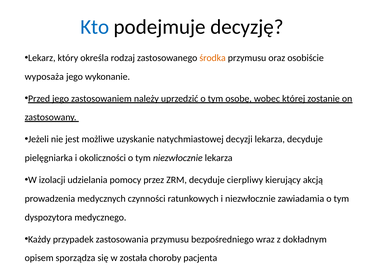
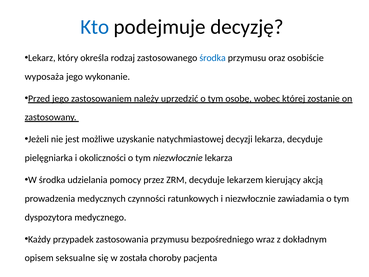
środka colour: orange -> blue (213, 58)
W izolacji: izolacji -> środka (52, 180)
cierpliwy: cierpliwy -> lekarzem (245, 180)
sporządza: sporządza -> seksualne (75, 258)
